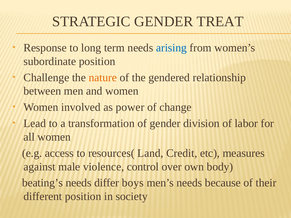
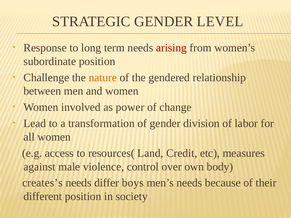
TREAT: TREAT -> LEVEL (220, 22)
arising colour: blue -> red (171, 48)
beating’s: beating’s -> creates’s (42, 183)
